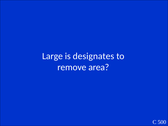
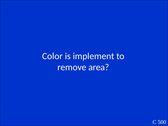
Large: Large -> Color (52, 56)
designates: designates -> implement (94, 56)
